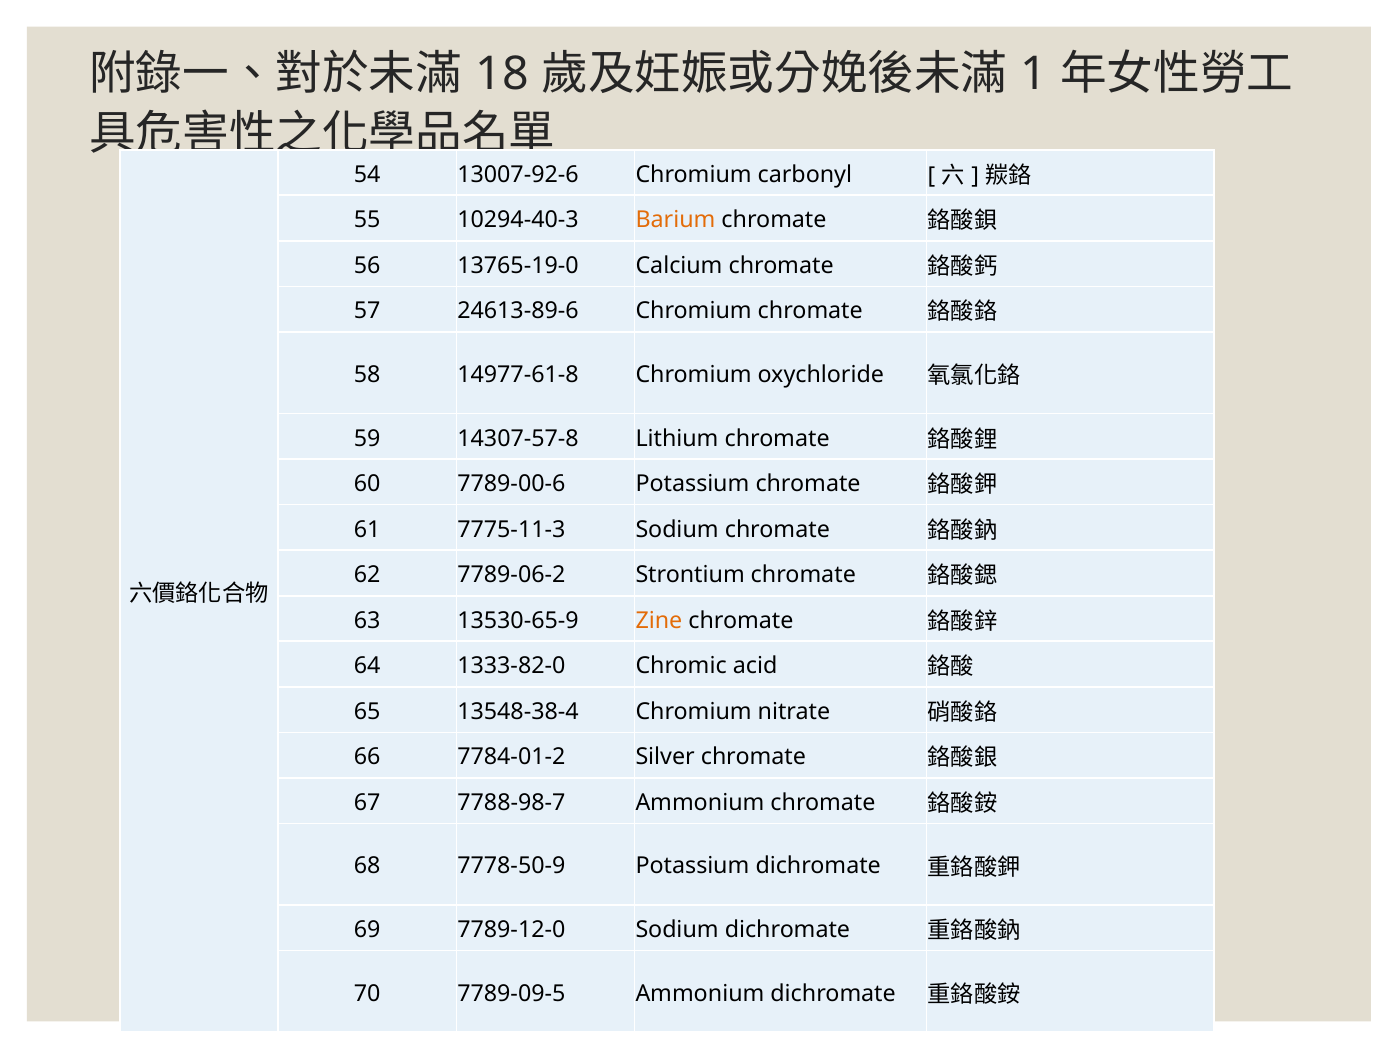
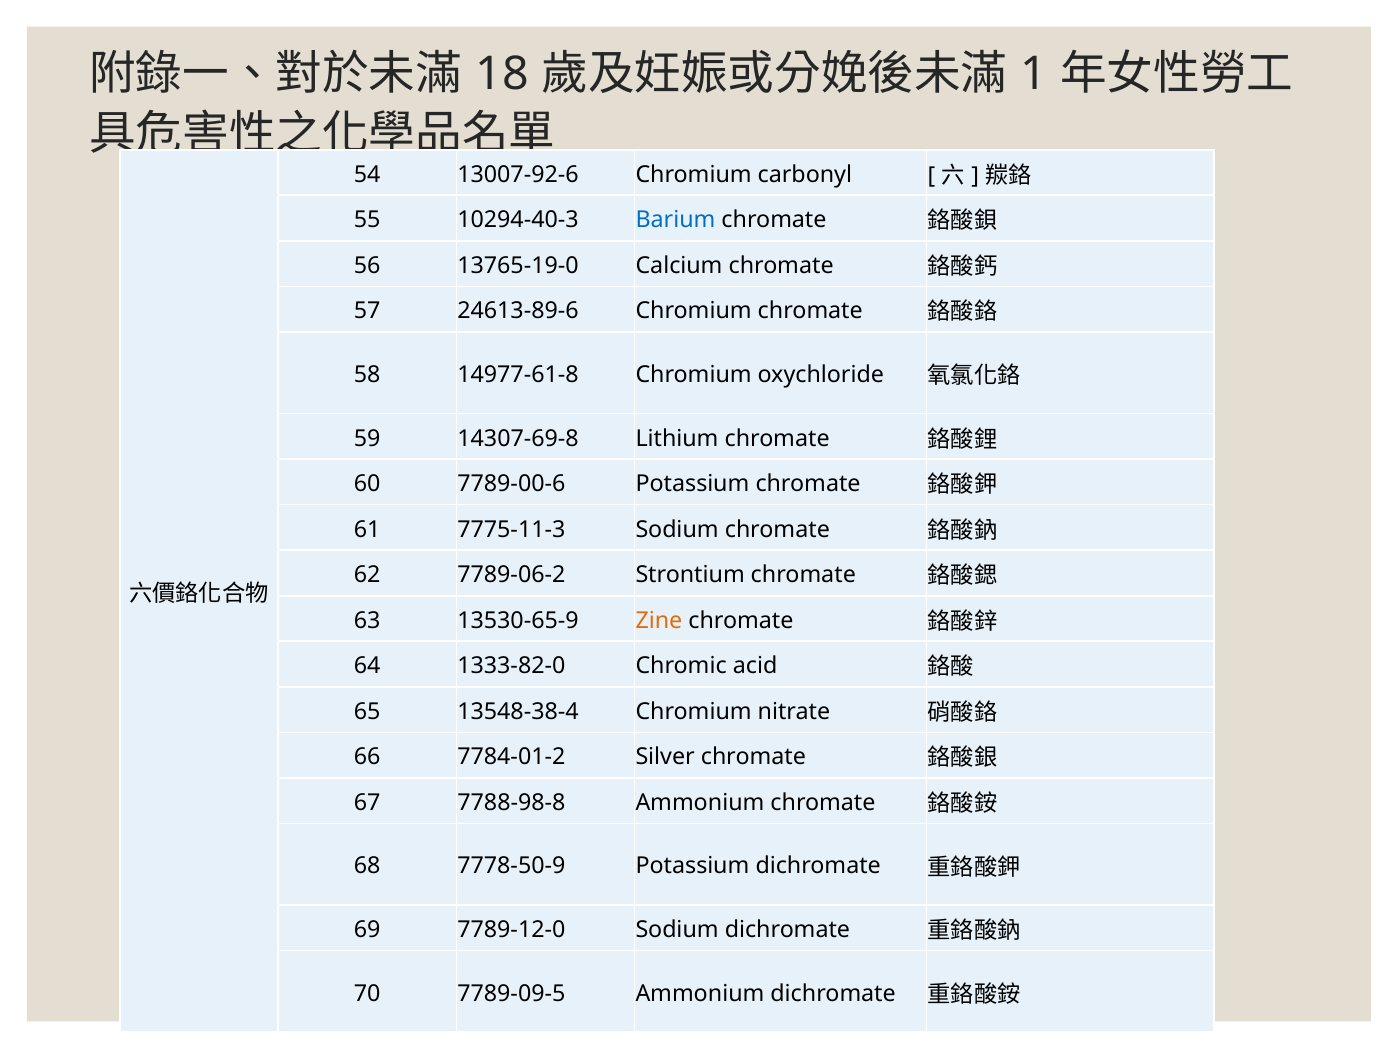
Barium colour: orange -> blue (676, 220)
14307-57-8: 14307-57-8 -> 14307-69-8 (518, 439)
7788-98-7: 7788-98-7 -> 7788-98-8 (511, 803)
